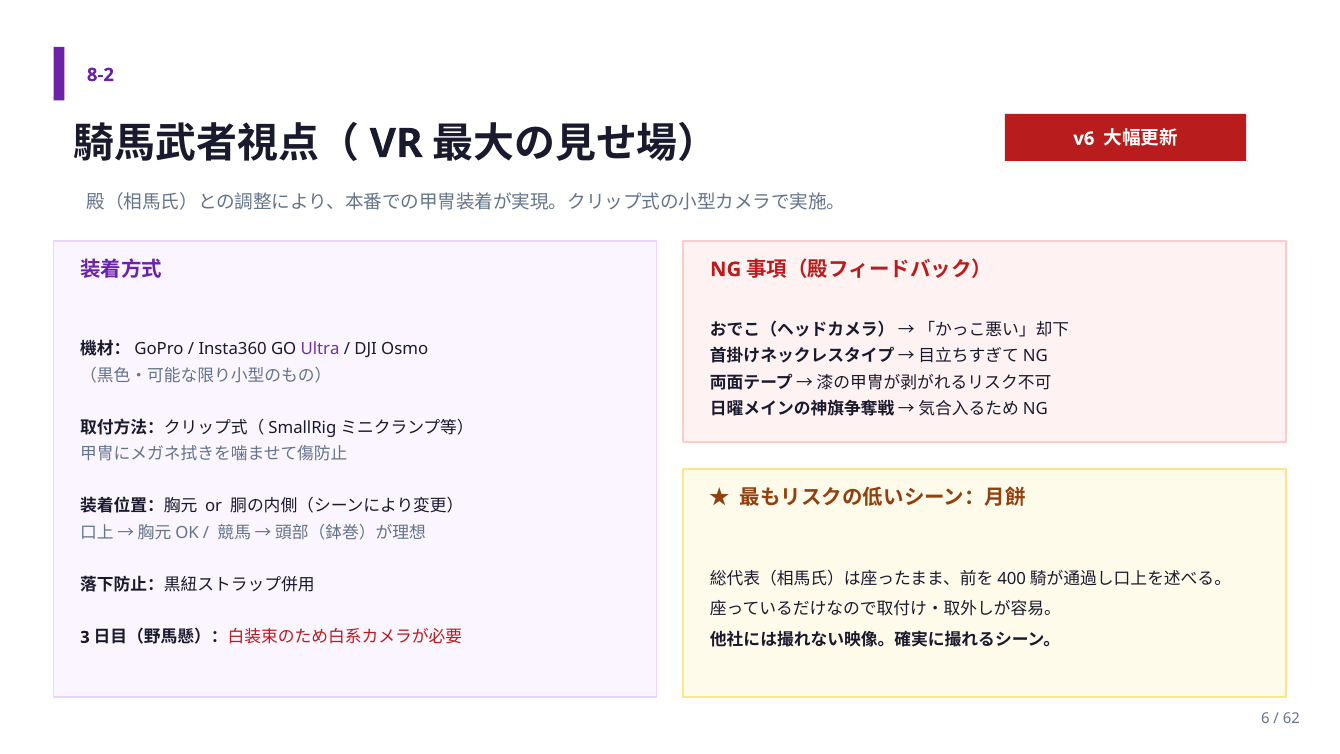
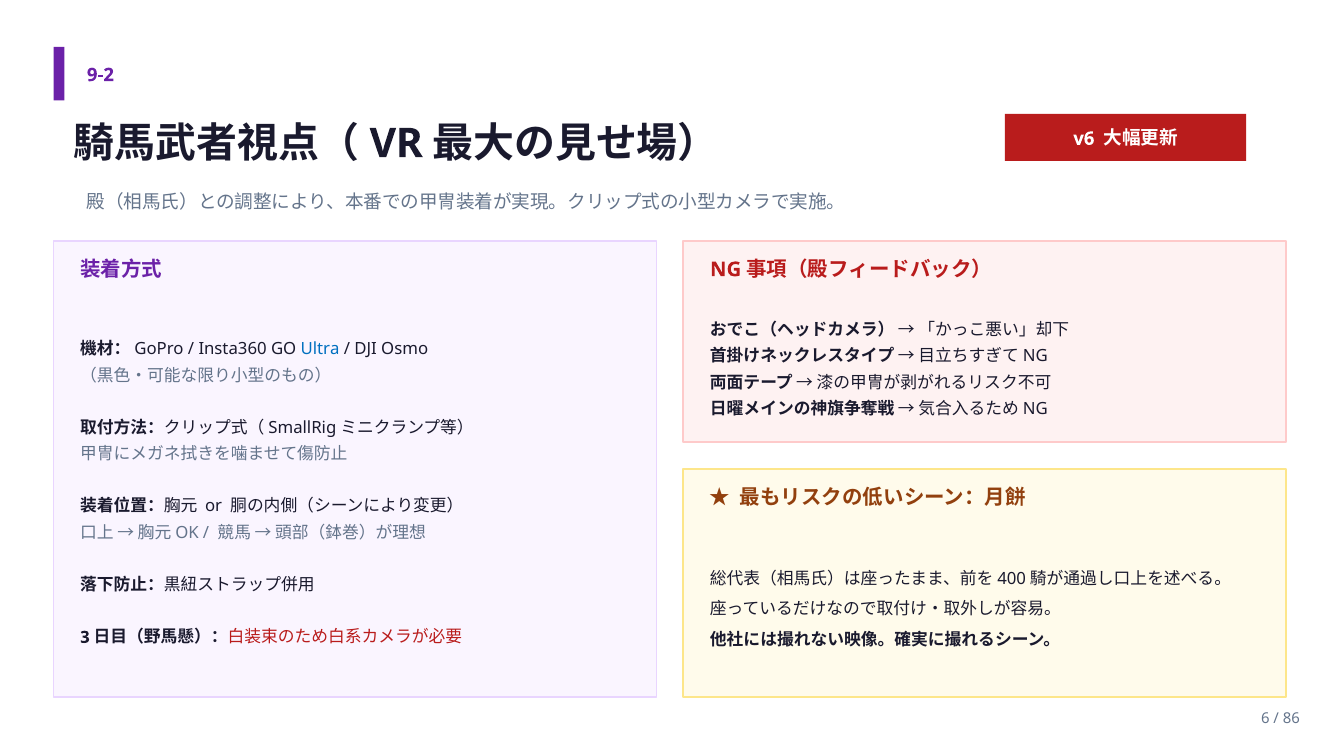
8-2: 8-2 -> 9-2 (100, 75)
Ultra colour: purple -> blue (320, 349)
62: 62 -> 86 (1291, 718)
